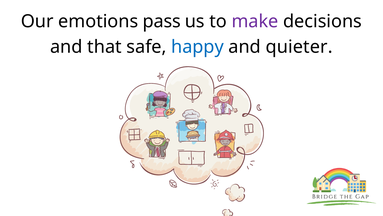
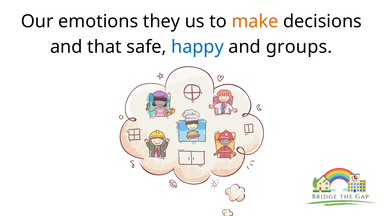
pass: pass -> they (162, 21)
make colour: purple -> orange (255, 21)
quieter: quieter -> groups (299, 47)
